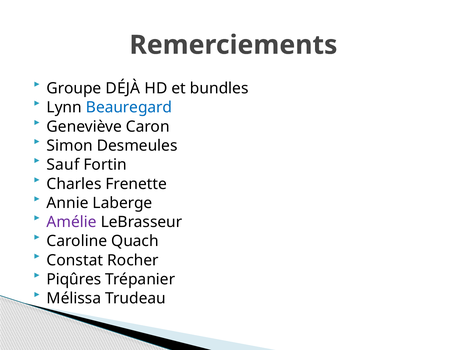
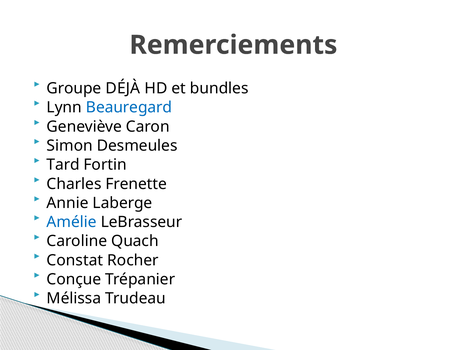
Sauf: Sauf -> Tard (63, 165)
Amélie colour: purple -> blue (72, 222)
Piqûres: Piqûres -> Conçue (74, 280)
